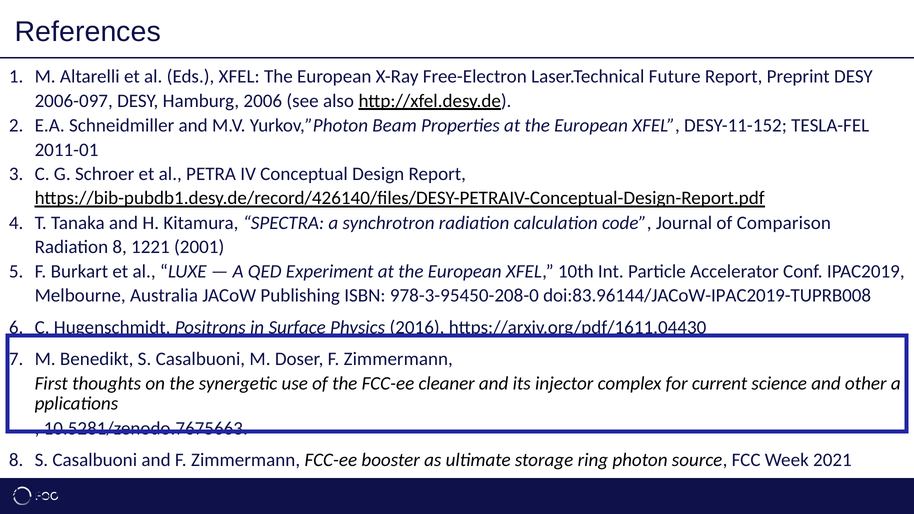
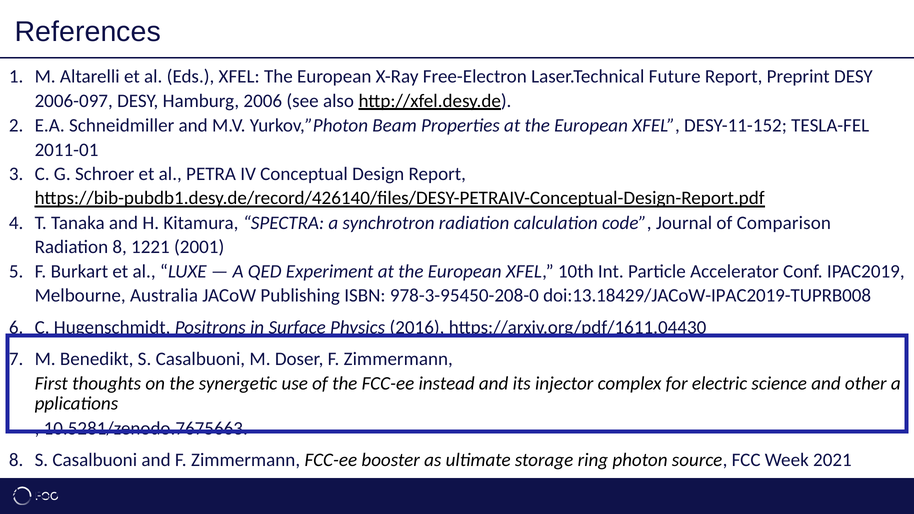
doi:83.96144/JACoW-IPAC2019-TUPRB008: doi:83.96144/JACoW-IPAC2019-TUPRB008 -> doi:13.18429/JACoW-IPAC2019-TUPRB008 (707, 295)
cleaner: cleaner -> instead (447, 383)
current: current -> electric (720, 383)
